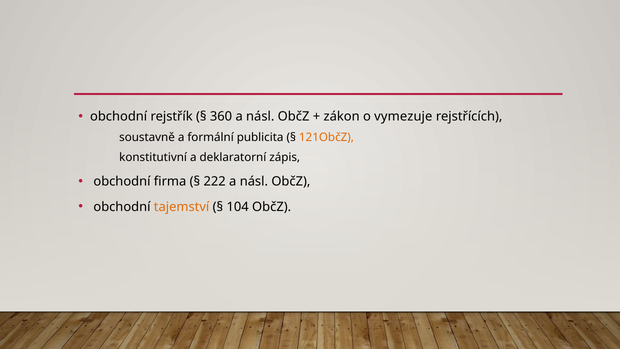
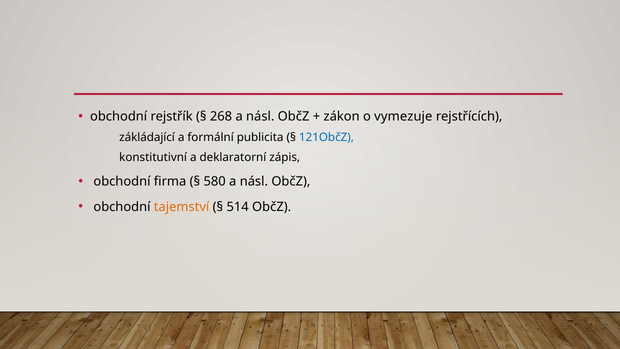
360: 360 -> 268 (221, 117)
soustavně: soustavně -> zákládající (147, 137)
121ObčZ colour: orange -> blue (326, 137)
222: 222 -> 580 (215, 182)
104: 104 -> 514 (238, 207)
